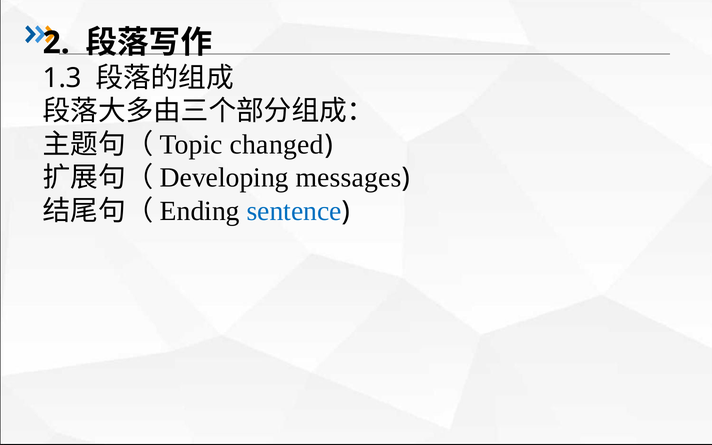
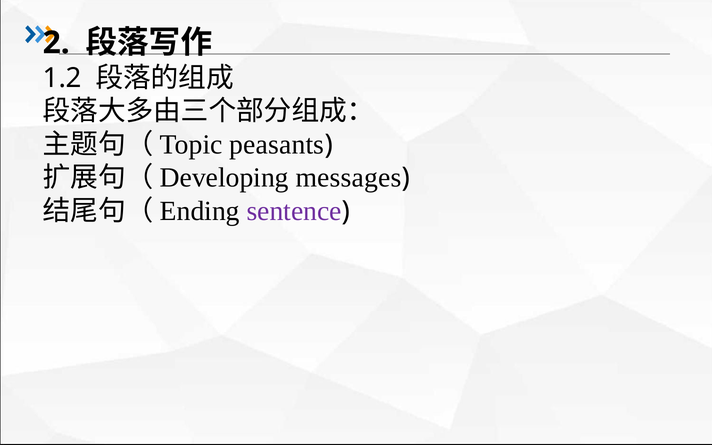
1.3: 1.3 -> 1.2 (62, 78)
changed: changed -> peasants (277, 145)
sentence colour: blue -> purple (294, 211)
